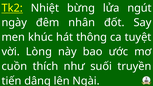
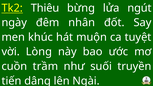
Nhiệt: Nhiệt -> Thiêu (45, 8)
thông: thông -> muộn (92, 37)
thích: thích -> trầm (45, 66)
